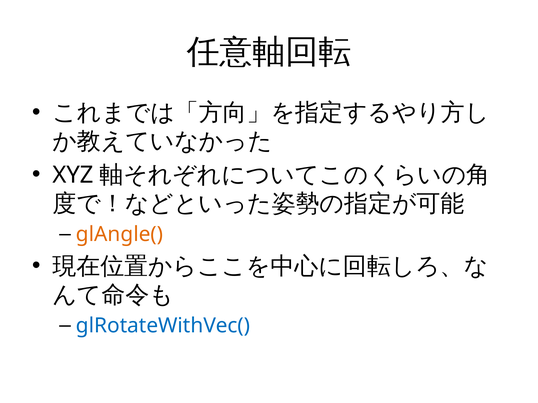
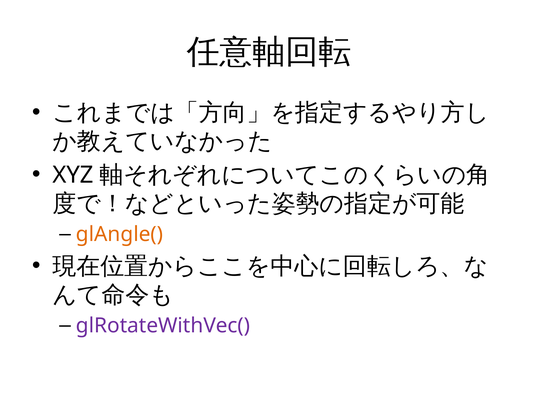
glRotateWithVec( colour: blue -> purple (163, 326)
